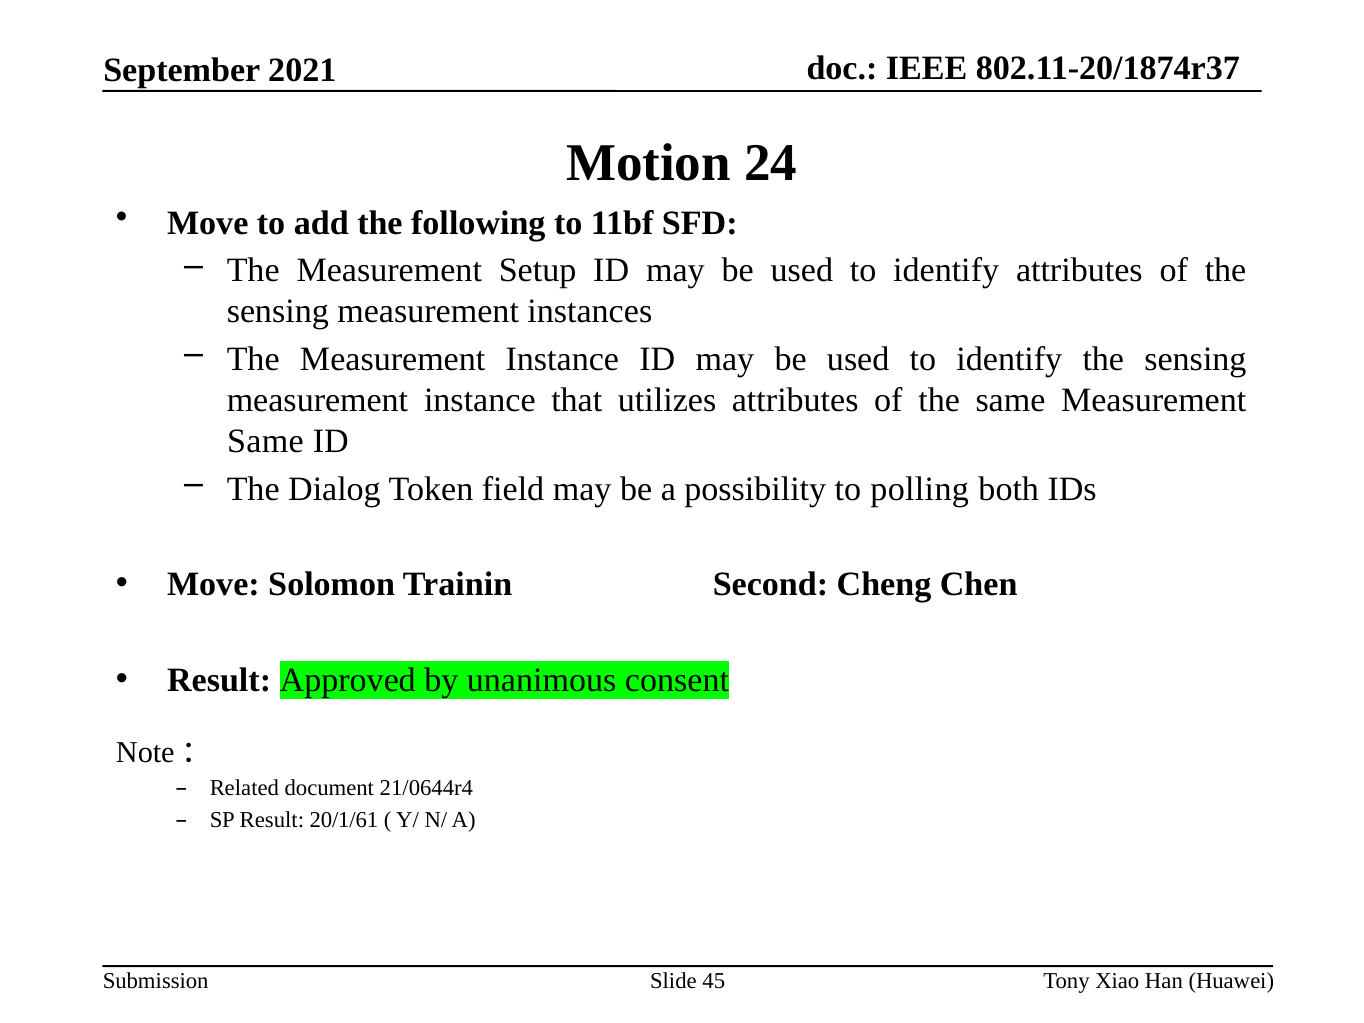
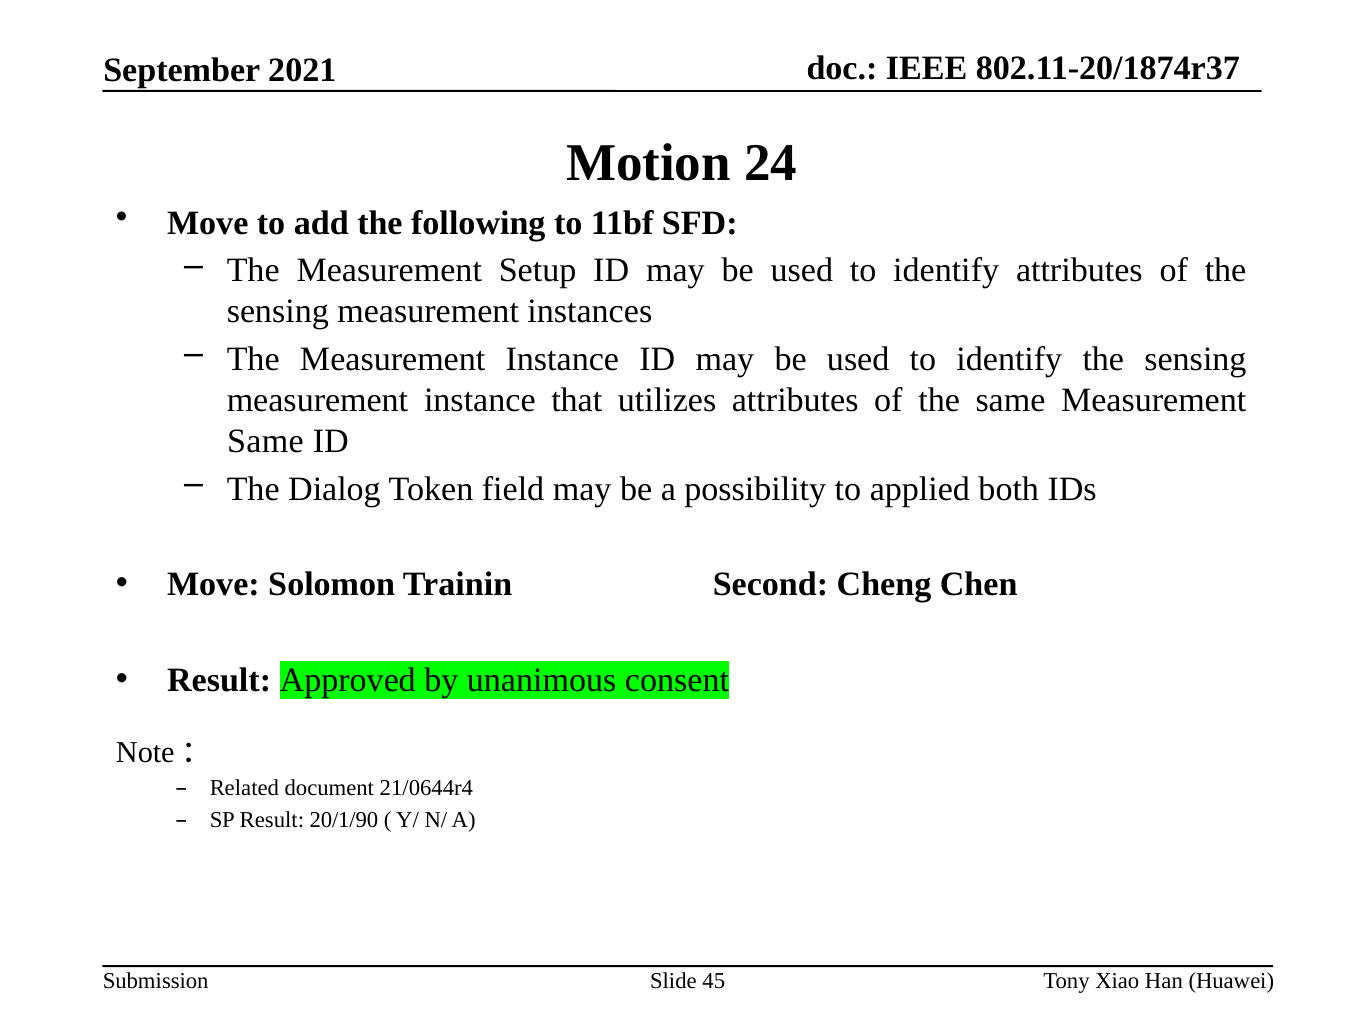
polling: polling -> applied (920, 489)
20/1/61: 20/1/61 -> 20/1/90 (344, 820)
